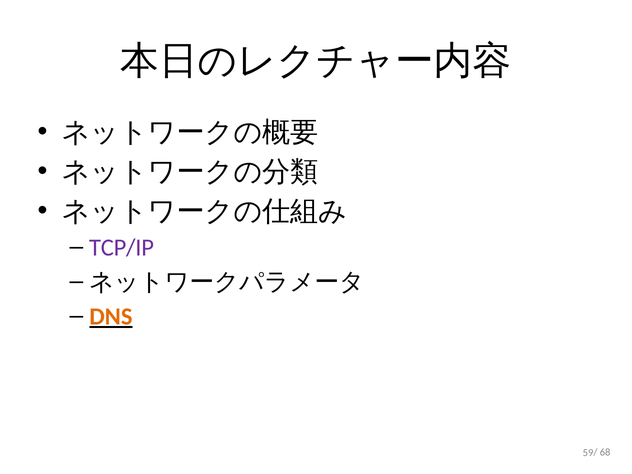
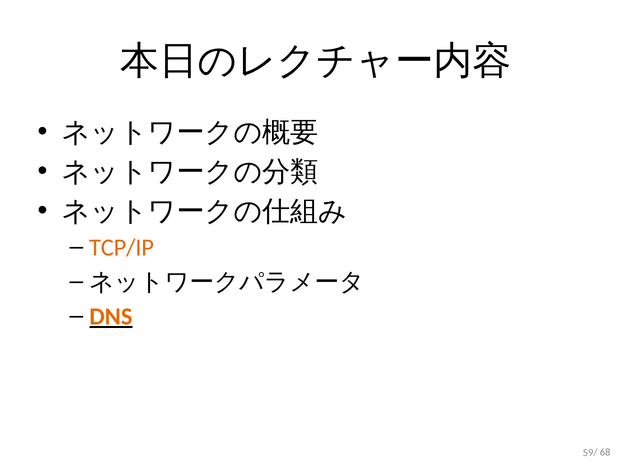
TCP/IP colour: purple -> orange (122, 248)
